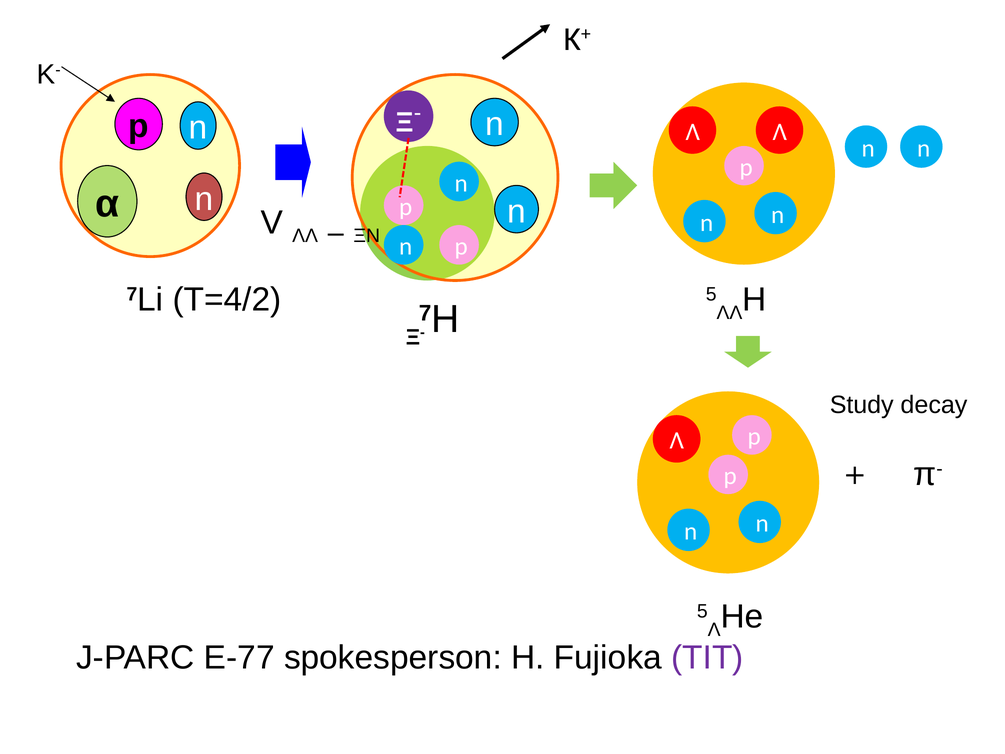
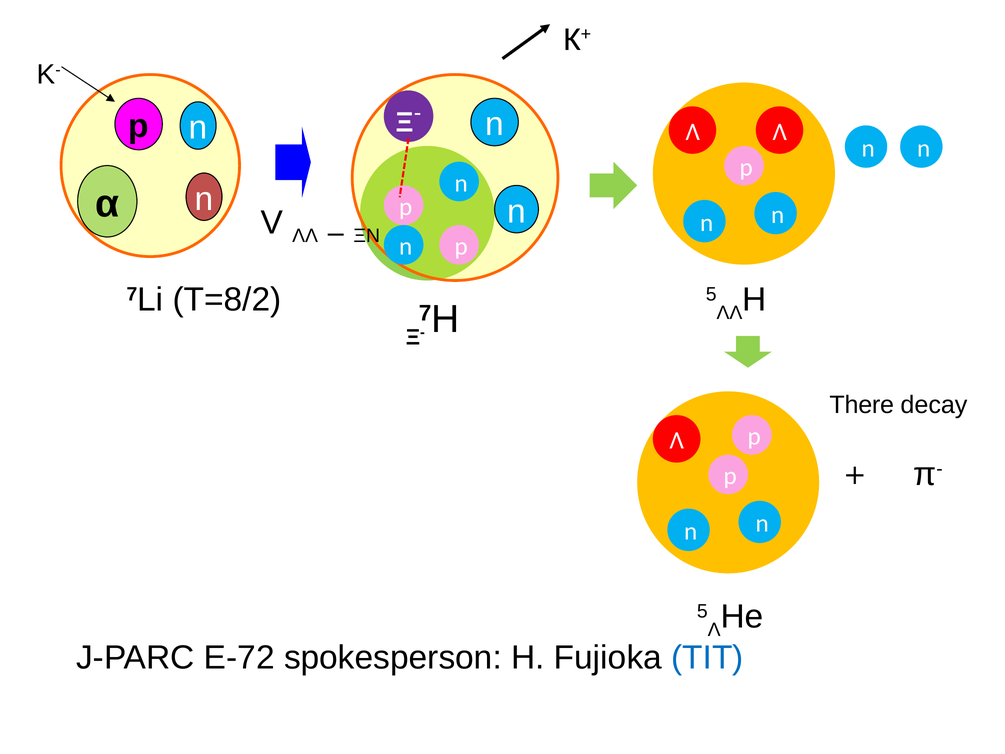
T=4/2: T=4/2 -> T=8/2 (227, 300)
Study: Study -> There (862, 405)
E-77: E-77 -> E-72 (239, 657)
TIT colour: purple -> blue (707, 657)
